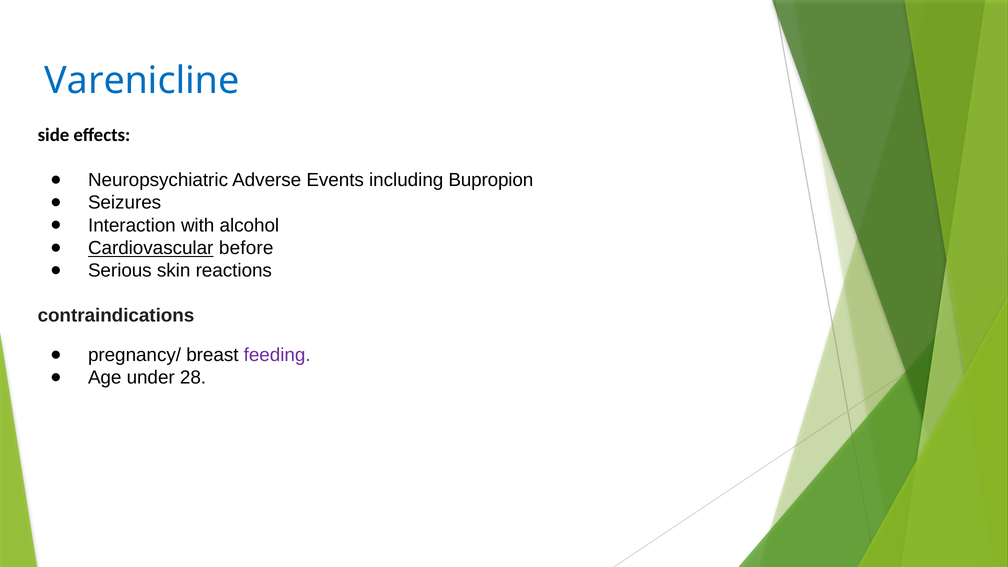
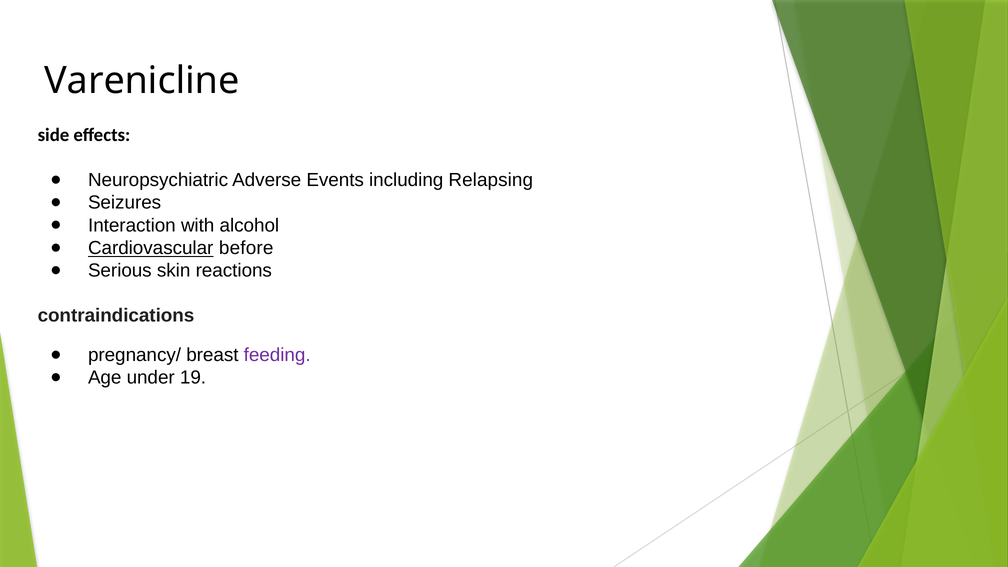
Varenicline colour: blue -> black (142, 81)
Bupropion: Bupropion -> Relapsing (491, 180)
28: 28 -> 19 (193, 378)
